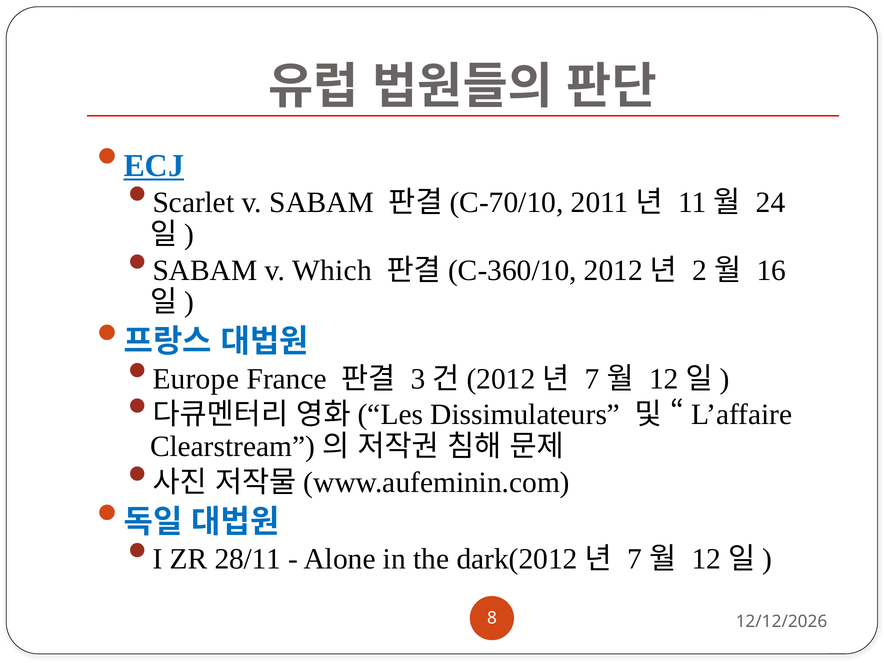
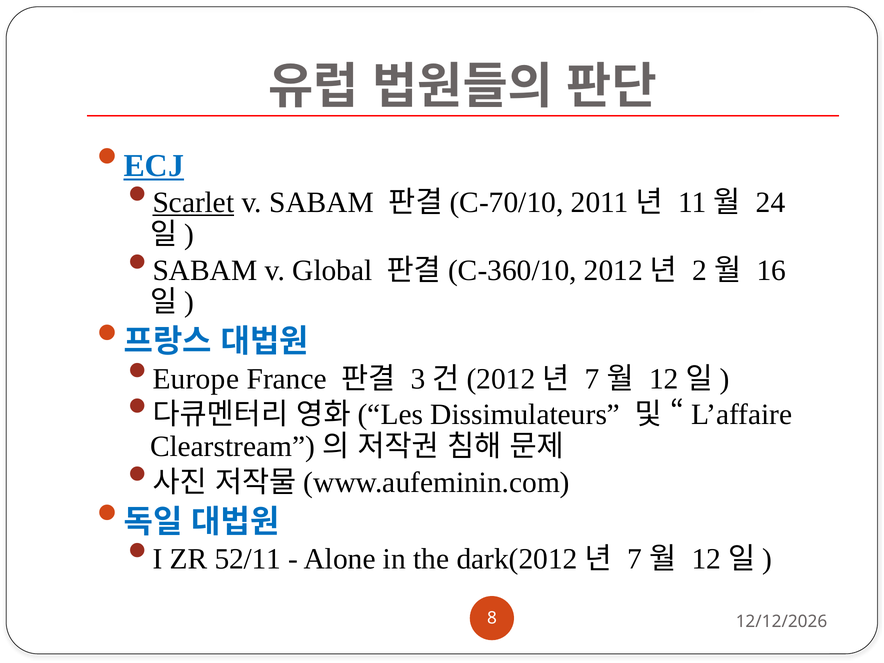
Scarlet underline: none -> present (193, 203)
Which: Which -> Global (332, 270)
28/11: 28/11 -> 52/11 (248, 559)
